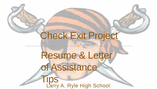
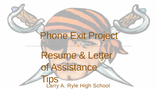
Check: Check -> Phone (54, 35)
